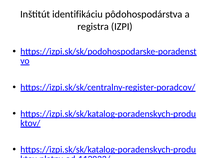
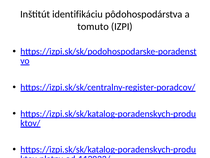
registra: registra -> tomuto (93, 26)
